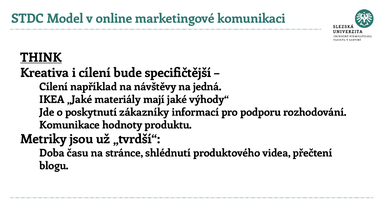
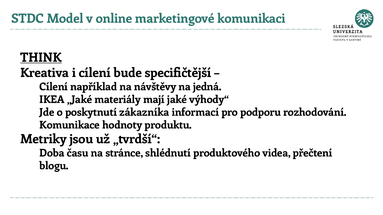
zákazníky: zákazníky -> zákazníka (144, 113)
